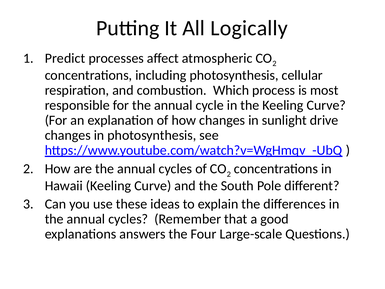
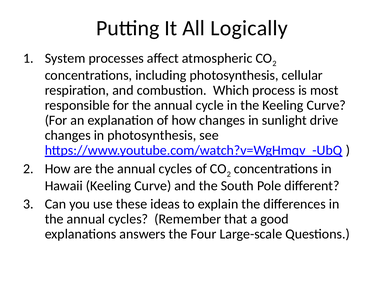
Predict: Predict -> System (65, 58)
